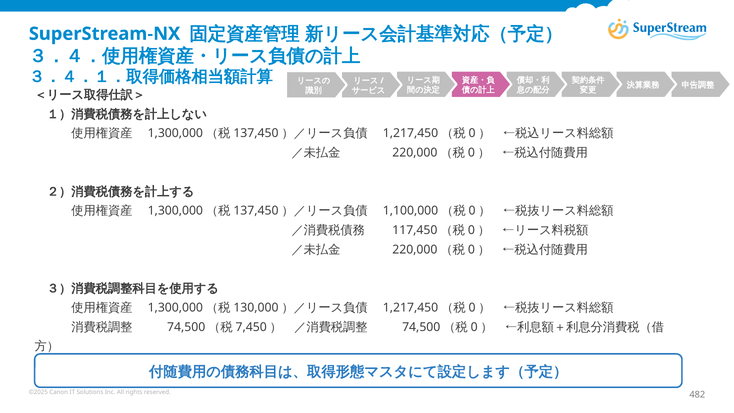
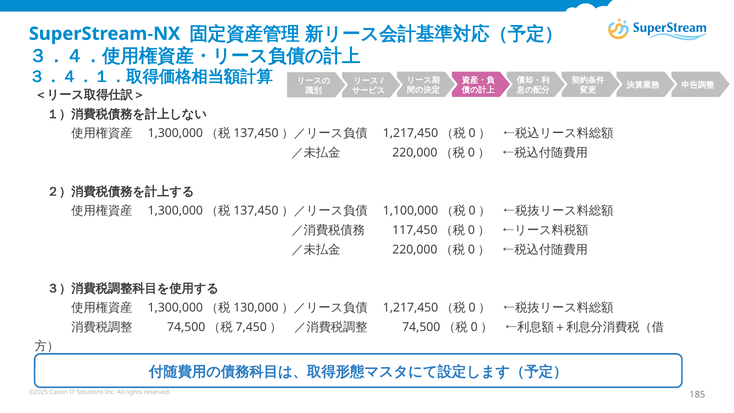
482: 482 -> 185 (697, 395)
